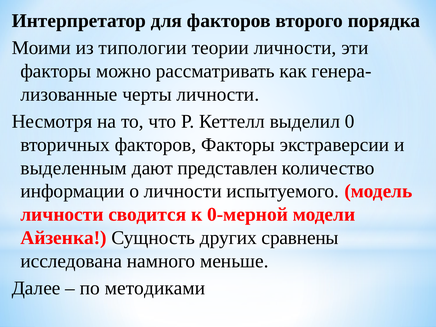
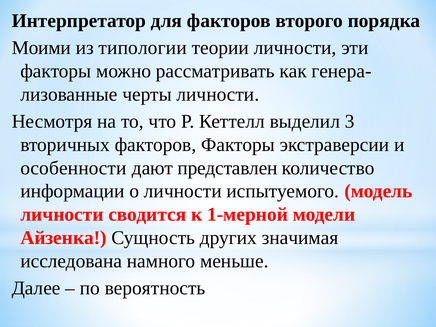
0: 0 -> 3 (350, 121)
выделенным: выделенным -> особенности (74, 168)
0-мерной: 0-мерной -> 1-мерной (247, 215)
сравнены: сравнены -> значимая (300, 238)
методиками: методиками -> вероятность (155, 288)
